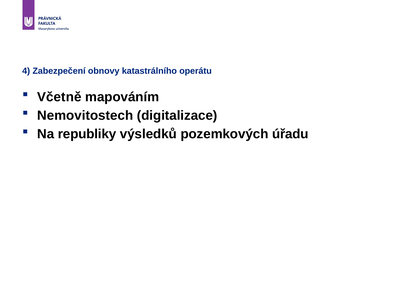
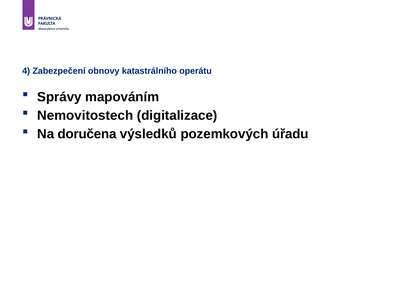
Včetně: Včetně -> Správy (59, 97)
republiky: republiky -> doručena (87, 134)
